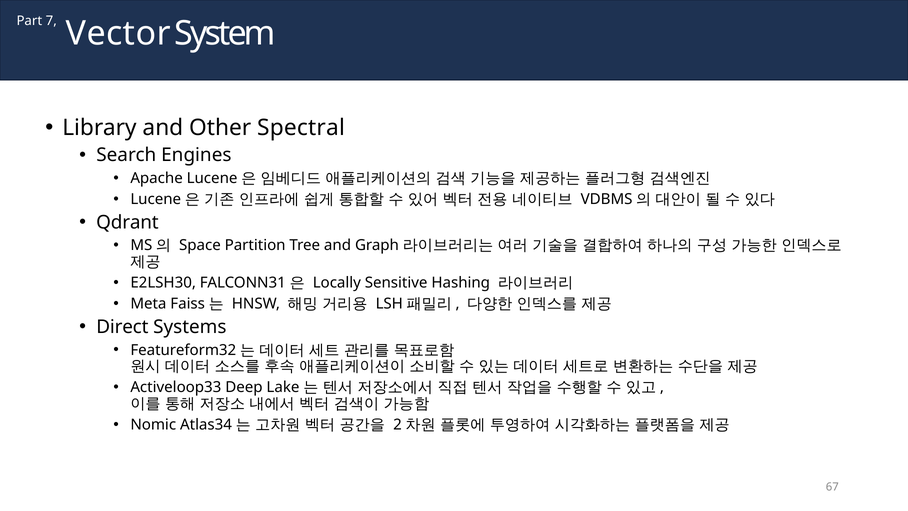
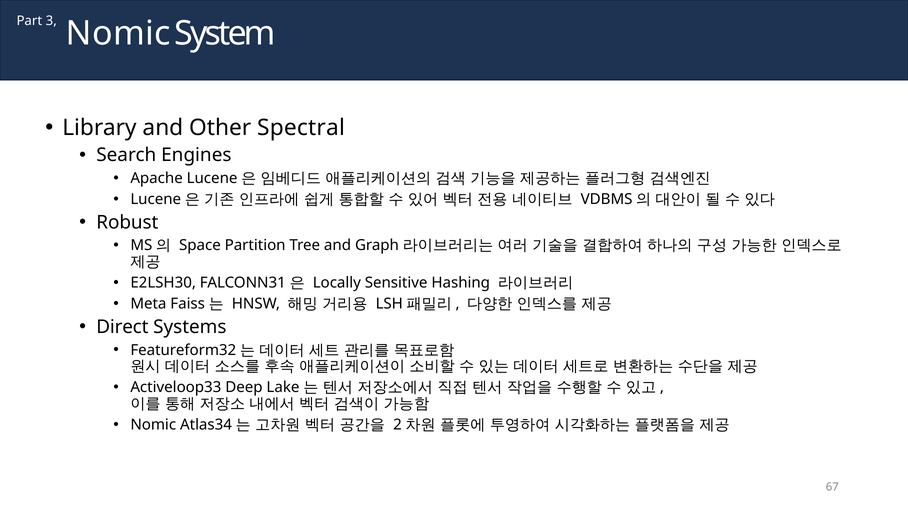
7: 7 -> 3 (51, 21)
Vector: Vector -> Nomic (118, 34)
Qdrant: Qdrant -> Robust (127, 222)
